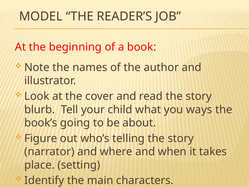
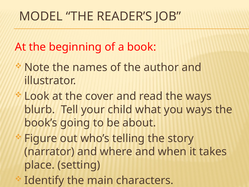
read the story: story -> ways (199, 96)
